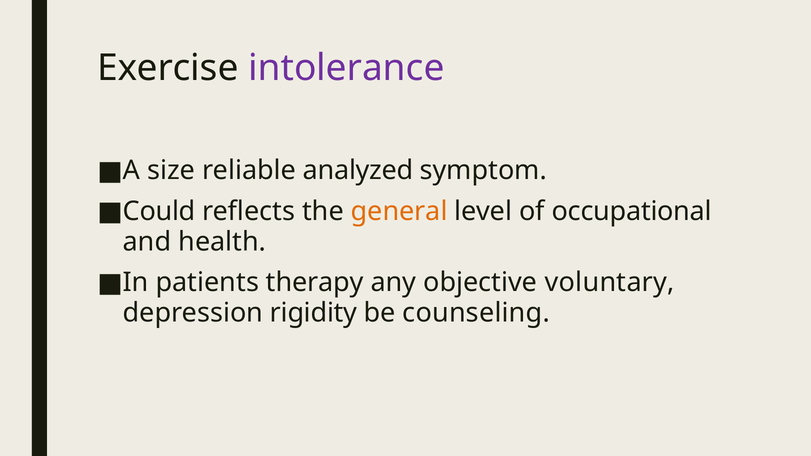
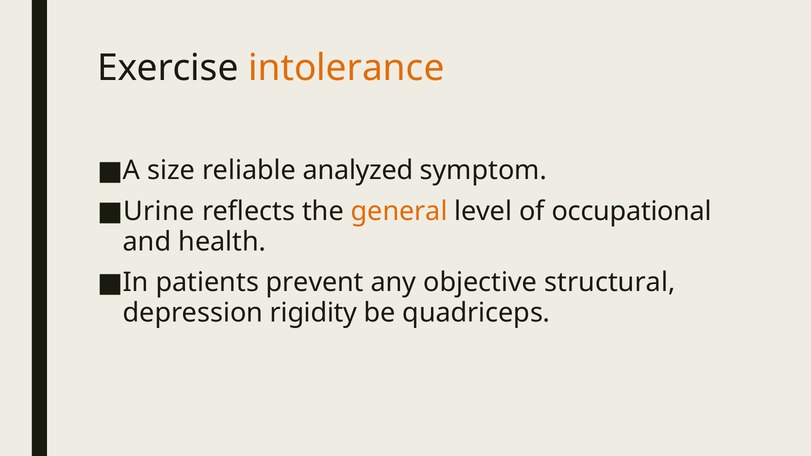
intolerance colour: purple -> orange (346, 68)
Could: Could -> Urine (159, 211)
therapy: therapy -> prevent (315, 283)
voluntary: voluntary -> structural (610, 283)
counseling: counseling -> quadriceps (476, 313)
